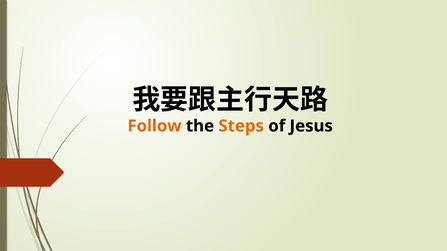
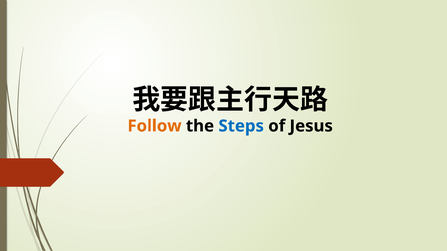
Steps colour: orange -> blue (241, 126)
